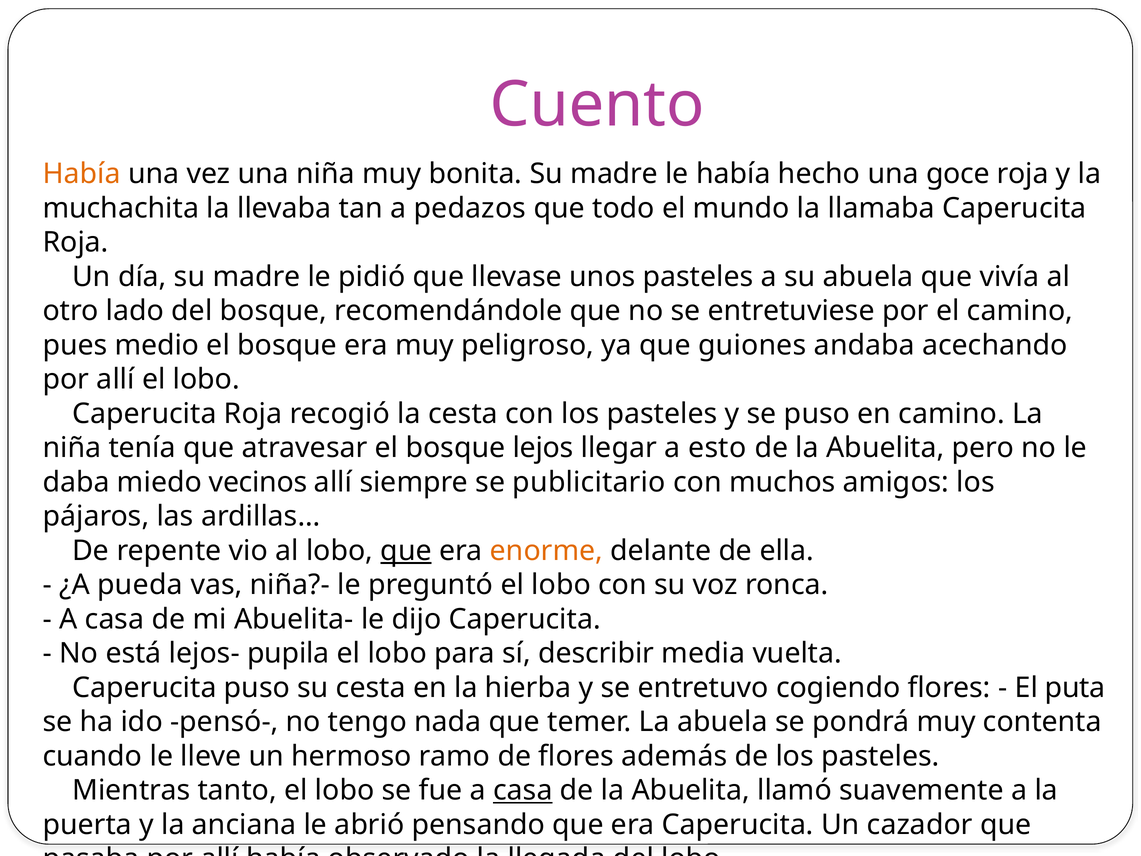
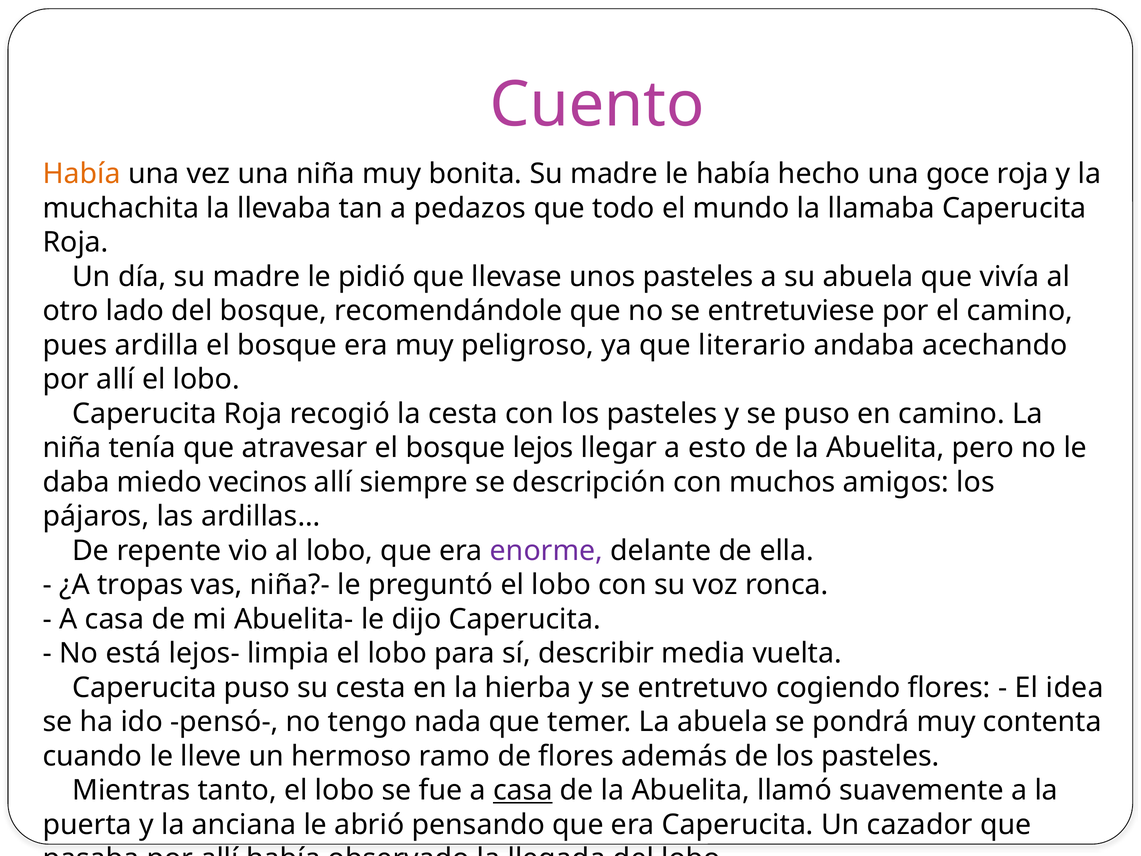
medio: medio -> ardilla (157, 345)
guiones: guiones -> literario (752, 345)
publicitario: publicitario -> descripción (589, 482)
que underline: present -> none (406, 551)
enorme colour: orange -> purple (546, 551)
pueda: pueda -> tropas (140, 585)
pupila: pupila -> limpia (288, 653)
puta: puta -> idea (1075, 687)
